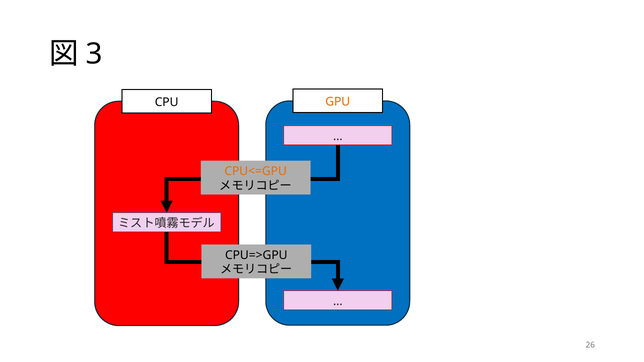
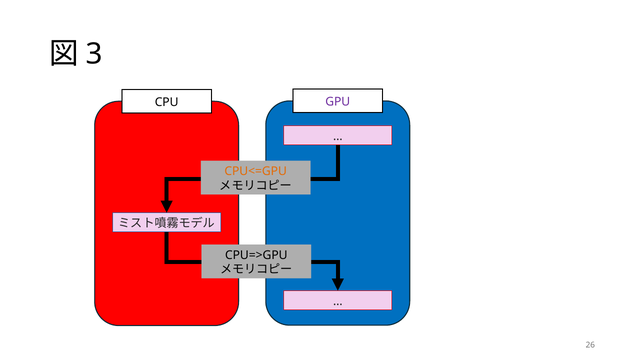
GPU colour: orange -> purple (338, 102)
